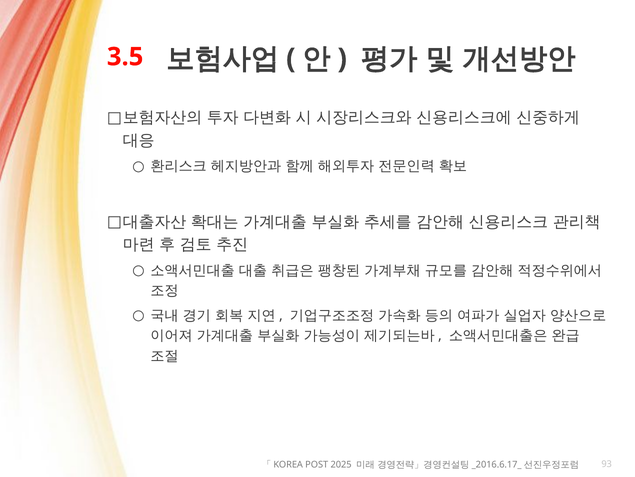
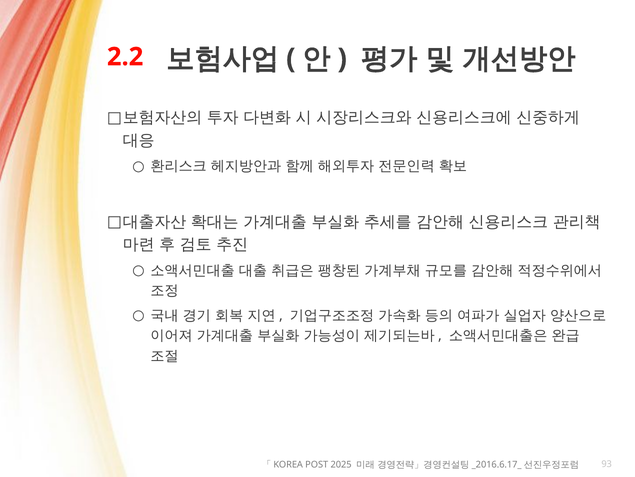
3.5: 3.5 -> 2.2 (125, 57)
